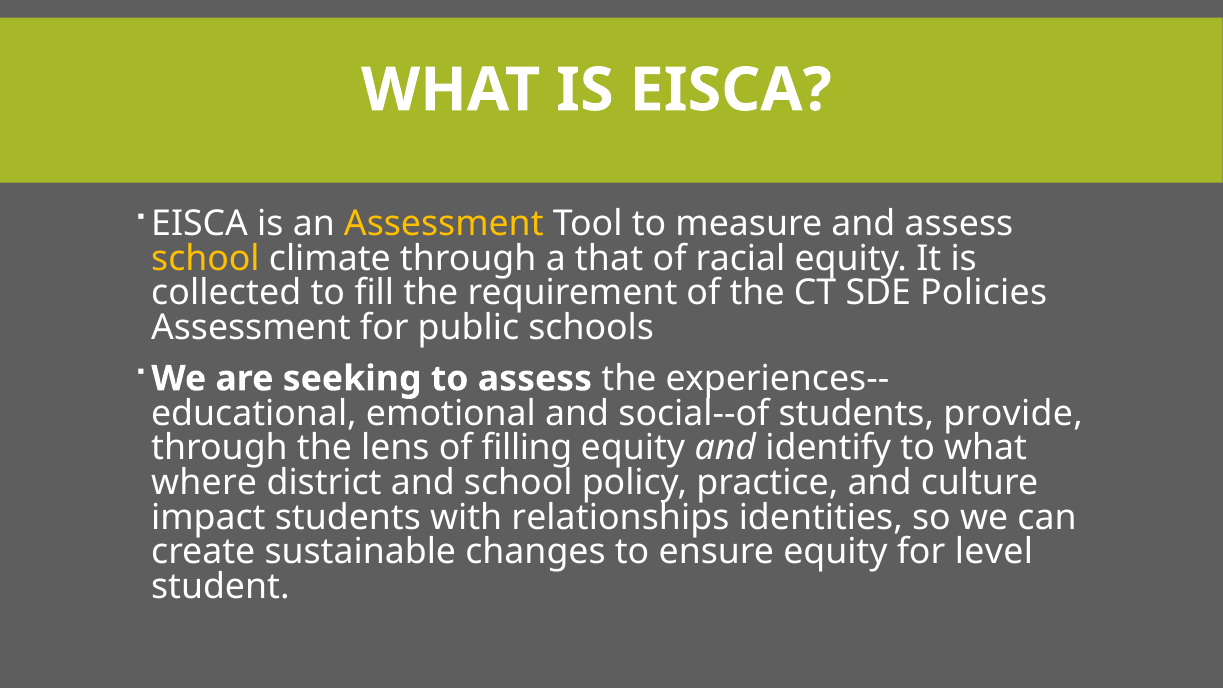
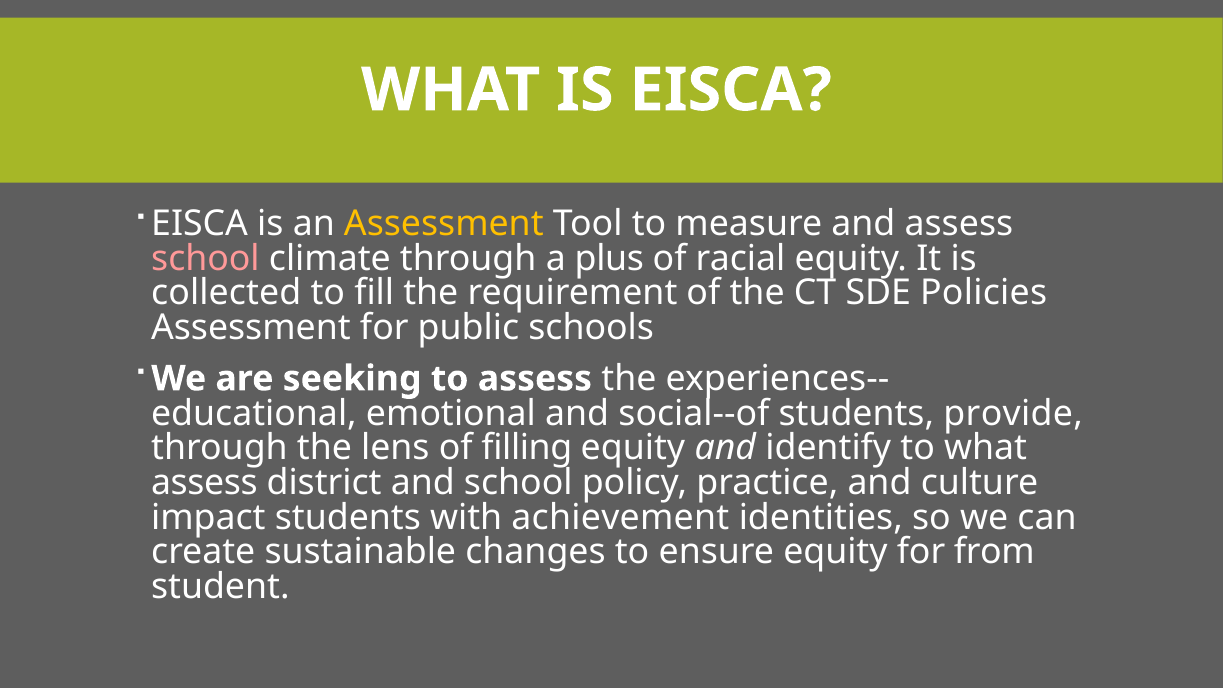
school colour: yellow -> pink (205, 259)
that: that -> plus (609, 259)
where: where -> assess (204, 483)
relationships: relationships -> achievement (620, 517)
level: level -> from (994, 552)
